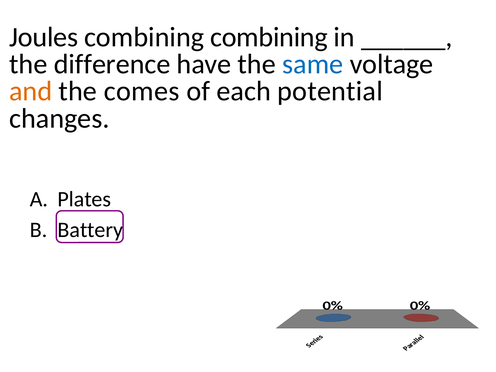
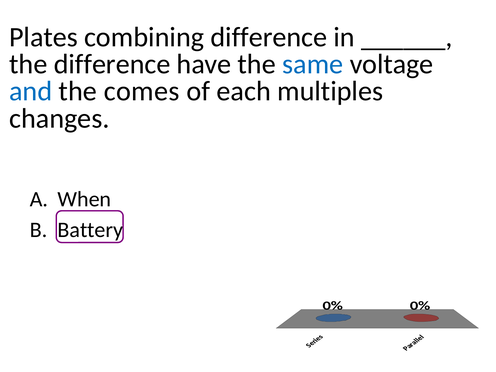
Joules: Joules -> Plates (44, 37)
combining combining: combining -> difference (269, 37)
and colour: orange -> blue (31, 91)
potential: potential -> multiples (330, 91)
Plates: Plates -> When (84, 199)
